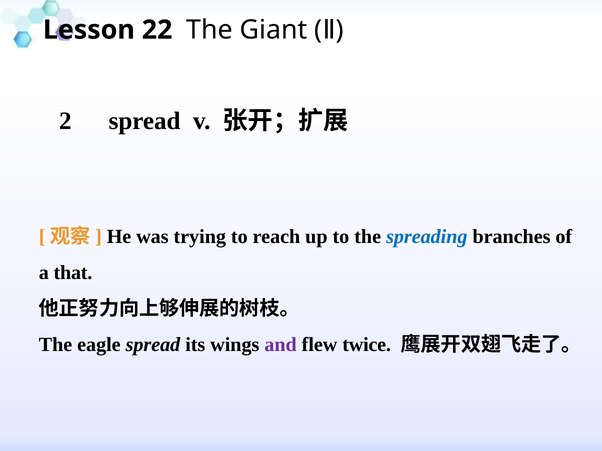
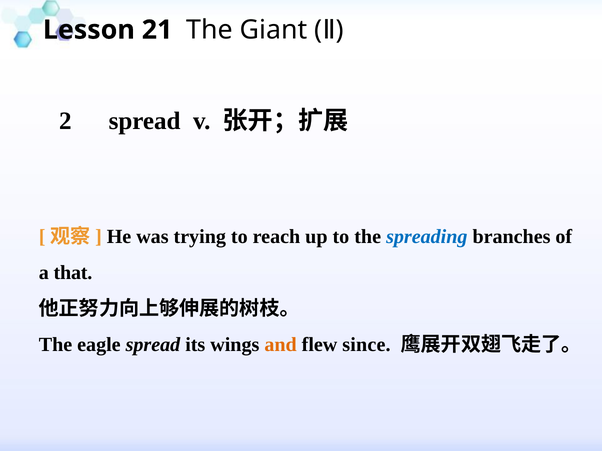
22: 22 -> 21 (157, 30)
and colour: purple -> orange (281, 345)
twice: twice -> since (366, 345)
